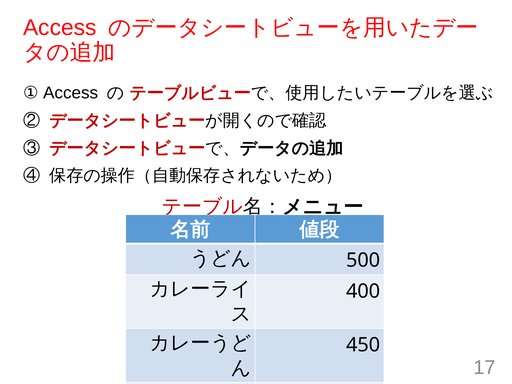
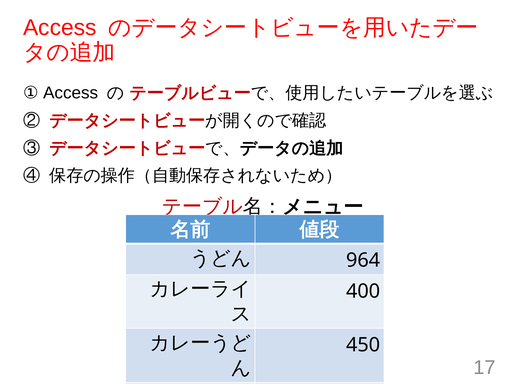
500: 500 -> 964 (363, 260)
